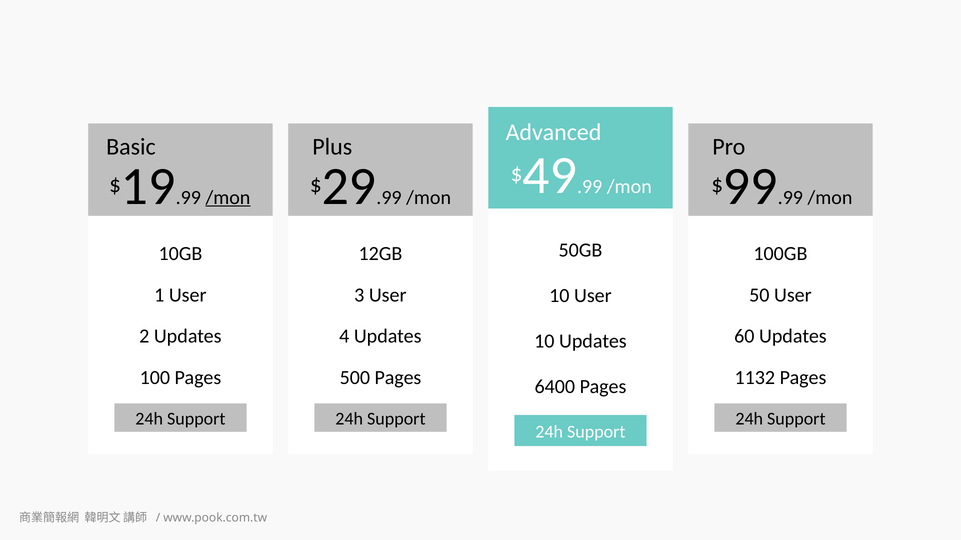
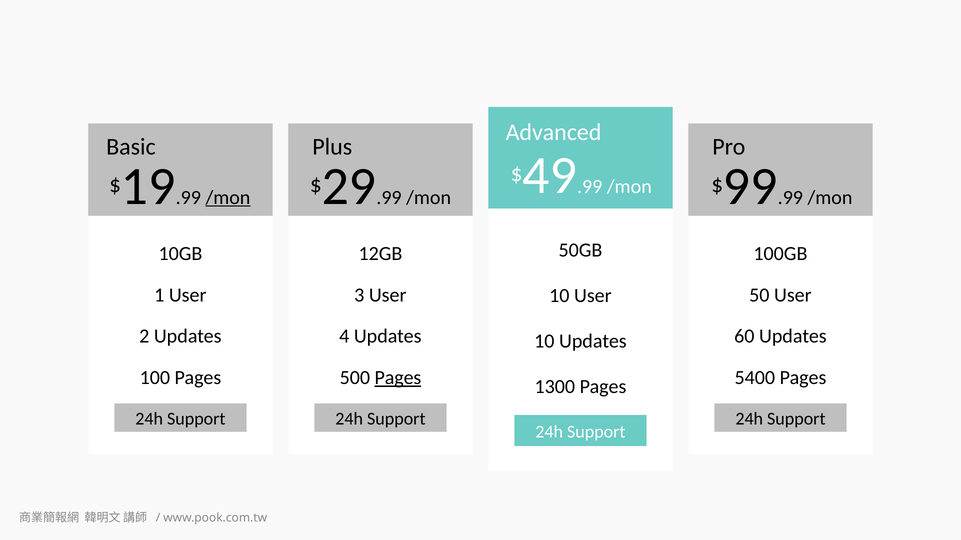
Pages underline: none -> present (398, 378)
1132: 1132 -> 5400 (755, 378)
6400: 6400 -> 1300 (555, 387)
